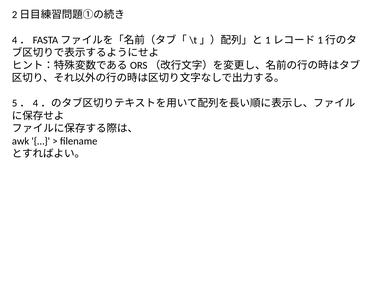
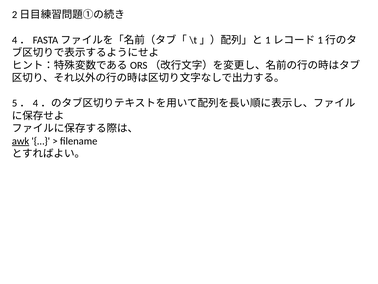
awk underline: none -> present (21, 141)
